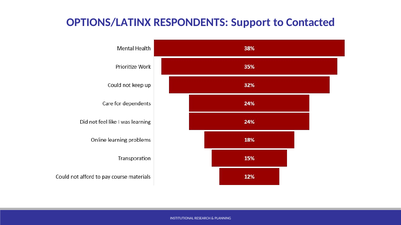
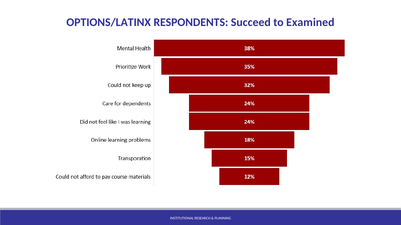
Support: Support -> Succeed (251, 22)
Contacted: Contacted -> Examined (310, 22)
